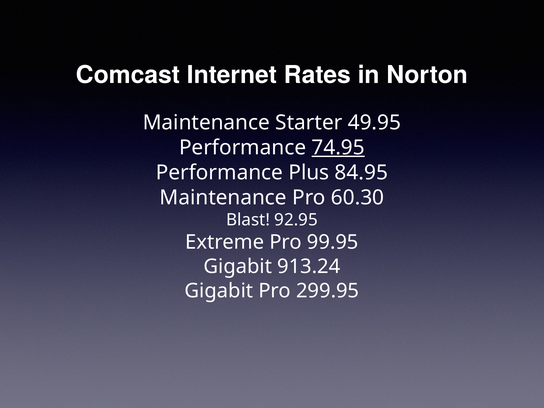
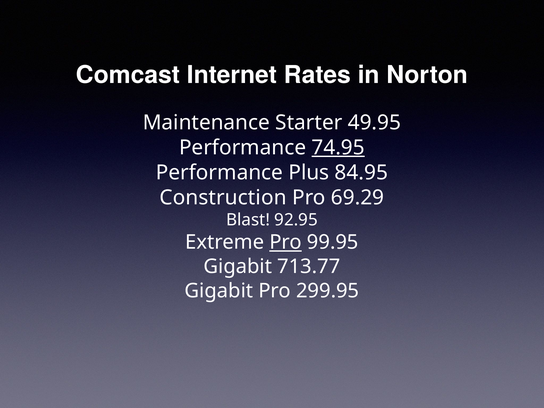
Maintenance: Maintenance -> Construction (223, 197)
60.30: 60.30 -> 69.29 (358, 197)
Pro underline: none -> present (286, 242)
913.24: 913.24 -> 713.77 (309, 266)
